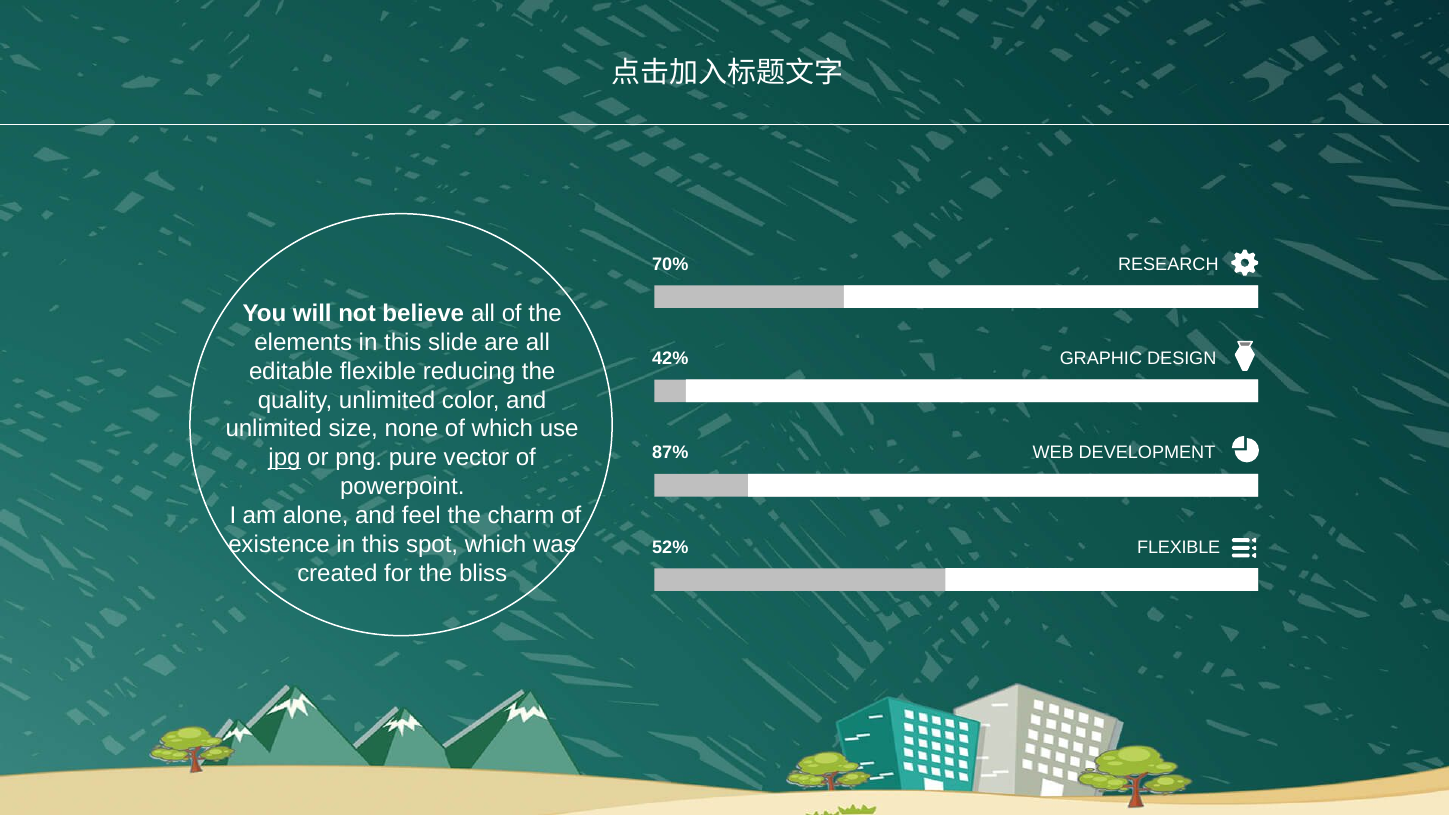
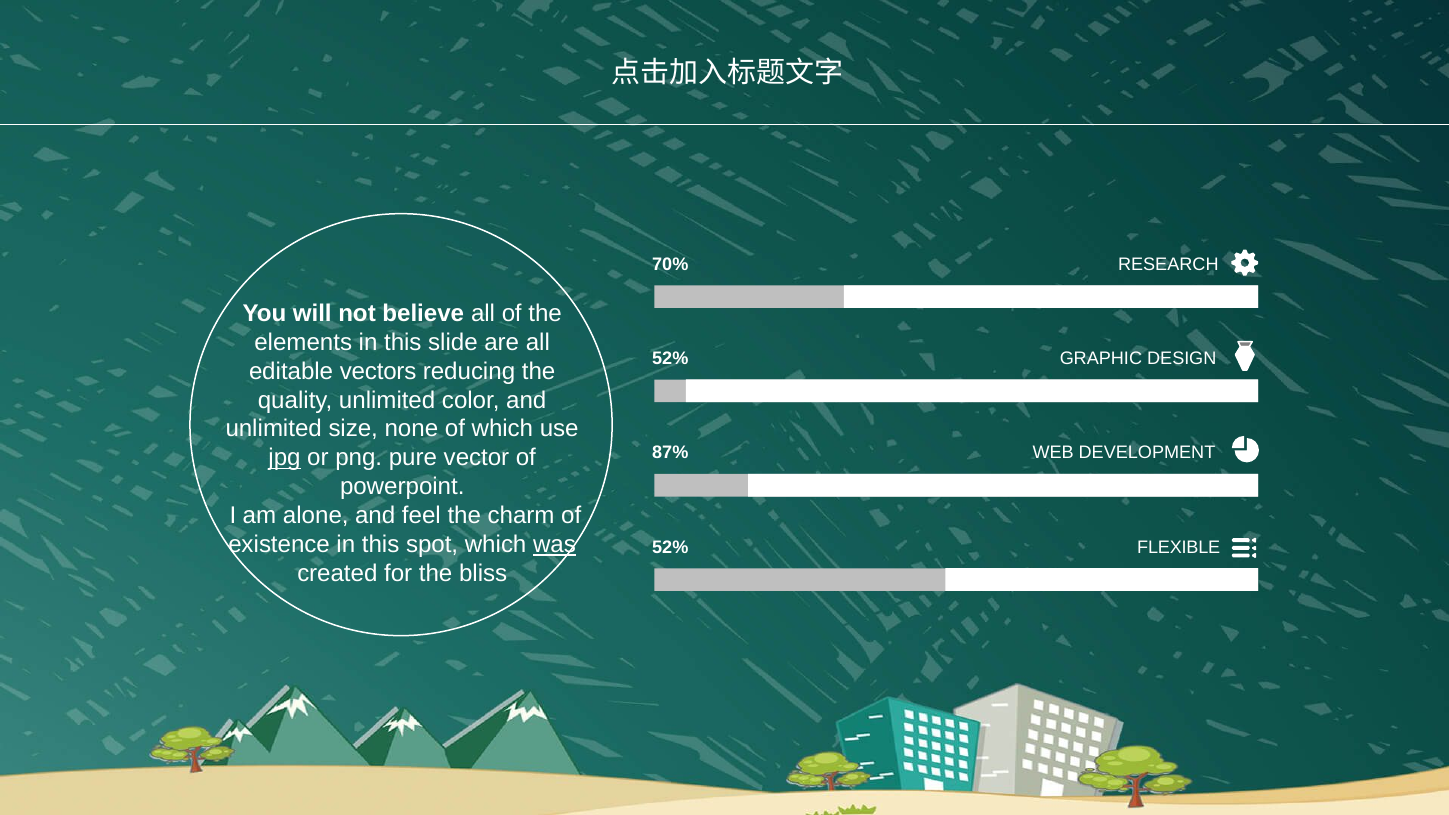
42%: 42% -> 52% (670, 359)
editable flexible: flexible -> vectors (378, 371)
was underline: none -> present (554, 545)
